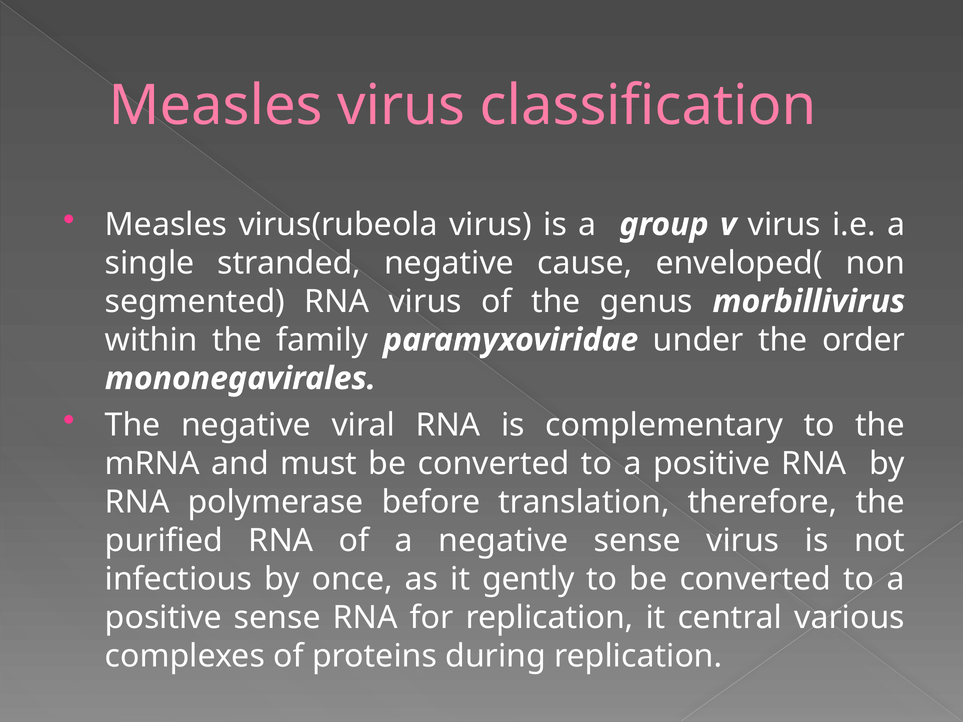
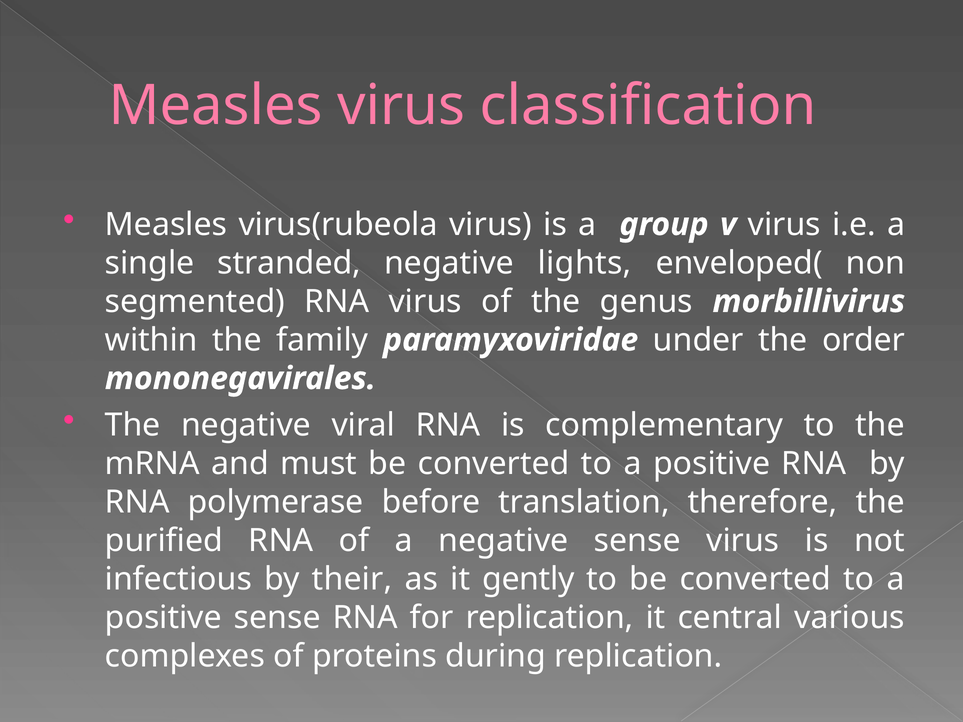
cause: cause -> lights (585, 263)
once: once -> their (352, 579)
